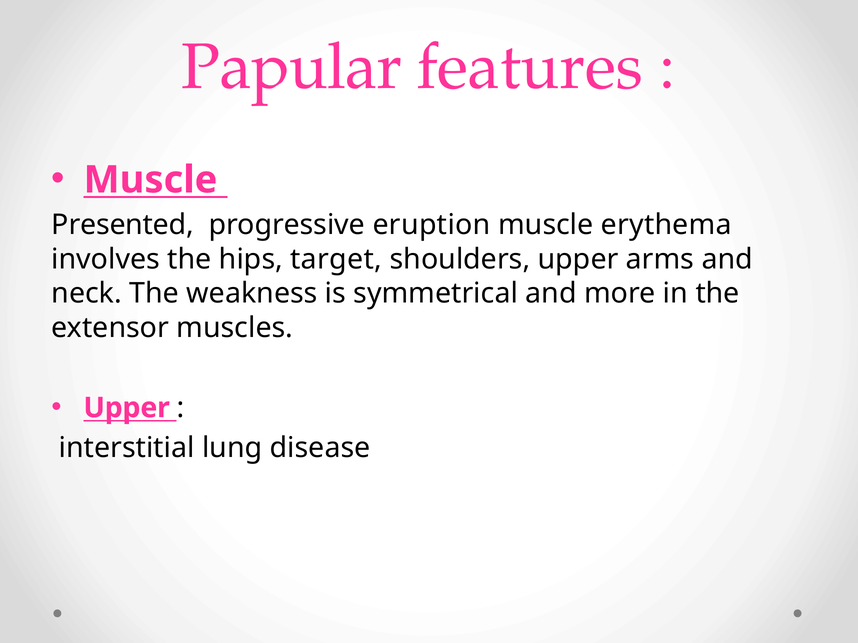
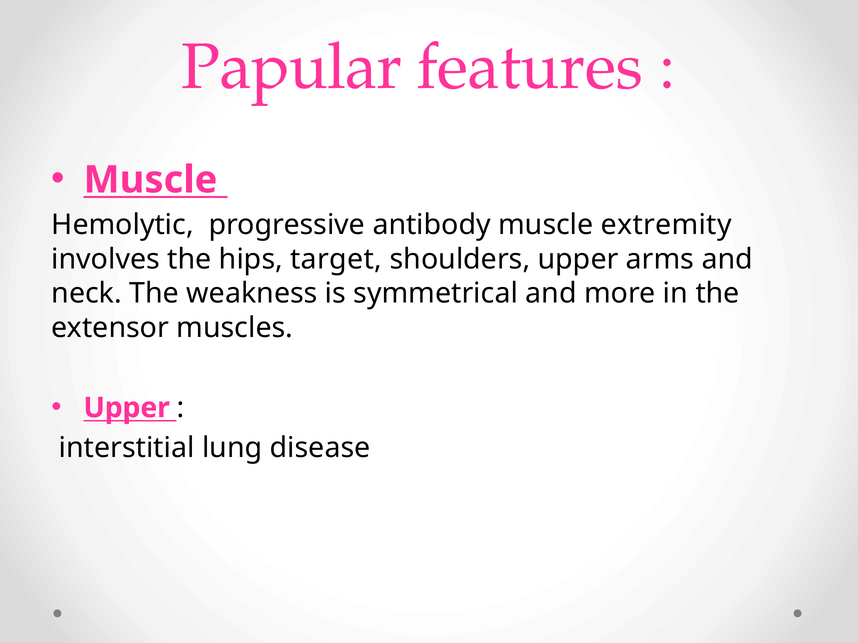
Presented: Presented -> Hemolytic (123, 225)
eruption: eruption -> antibody (432, 225)
erythema: erythema -> extremity (666, 225)
